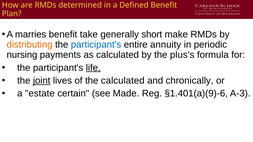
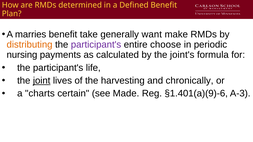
short: short -> want (152, 34)
participant's colour: blue -> purple (96, 45)
annuity: annuity -> choose (166, 45)
plus's: plus's -> joint's (182, 55)
life underline: present -> none (93, 68)
the calculated: calculated -> harvesting (123, 81)
estate: estate -> charts (40, 94)
